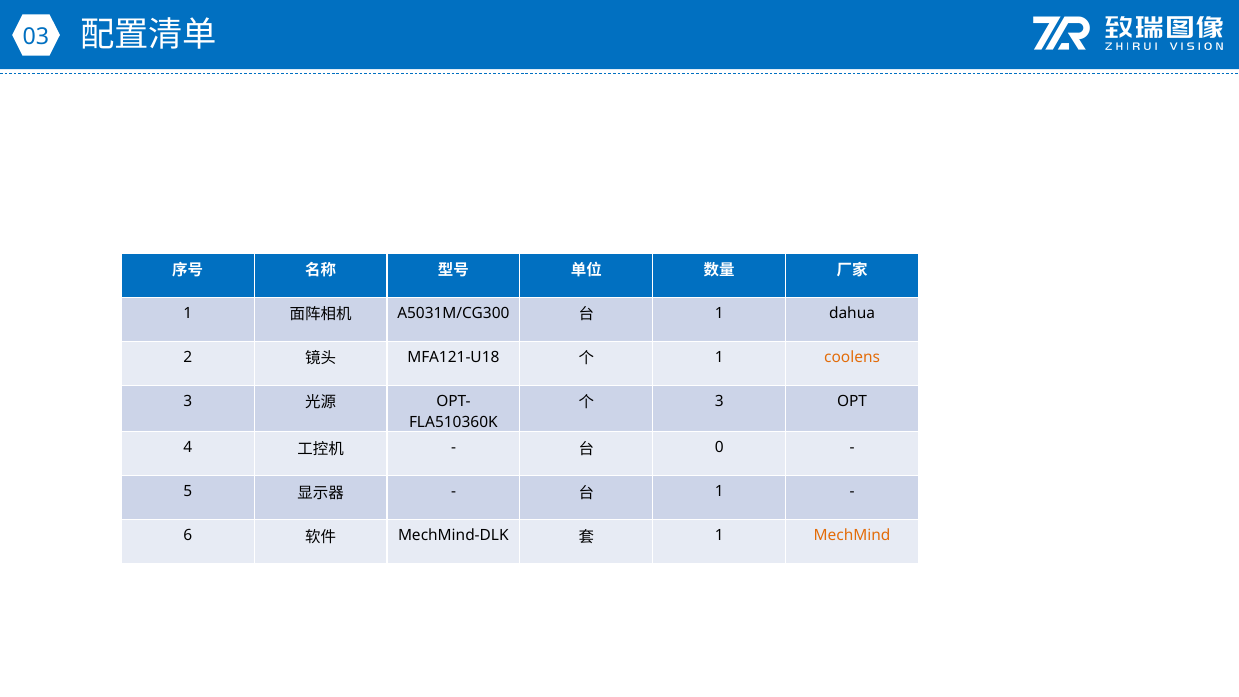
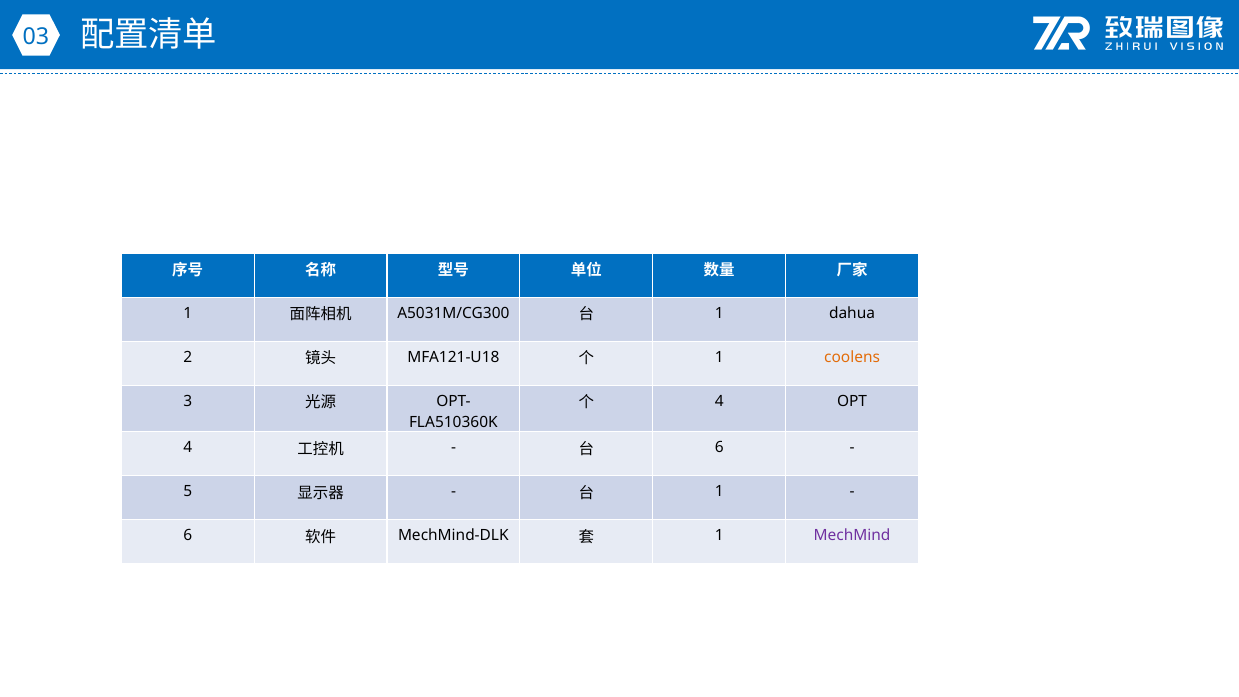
3: 3 -> 4 (719, 401)
0: 0 -> 6 (719, 448)
MechMind colour: orange -> purple (852, 535)
